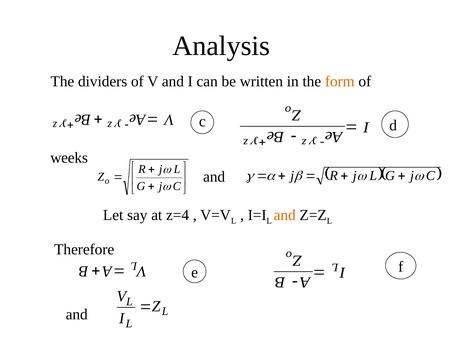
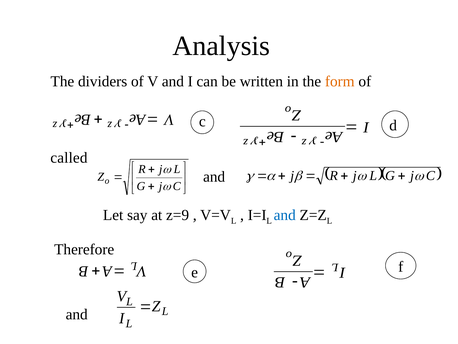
weeks: weeks -> called (69, 157)
z=4: z=4 -> z=9 (178, 215)
and colour: orange -> blue (285, 215)
